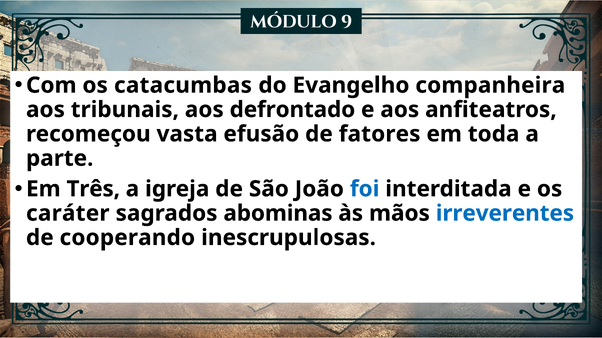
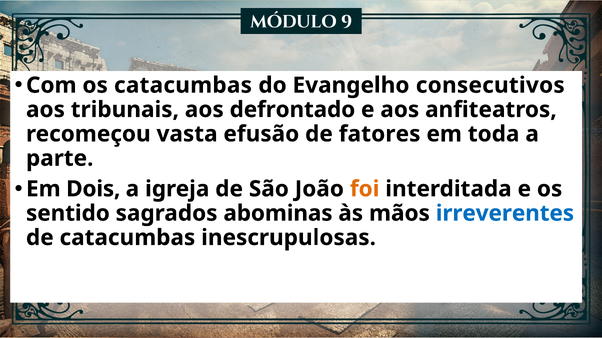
companheira: companheira -> consecutivos (490, 85)
Três: Três -> Dois (93, 189)
foi colour: blue -> orange (365, 189)
caráter: caráter -> sentido (68, 214)
de cooperando: cooperando -> catacumbas (127, 238)
